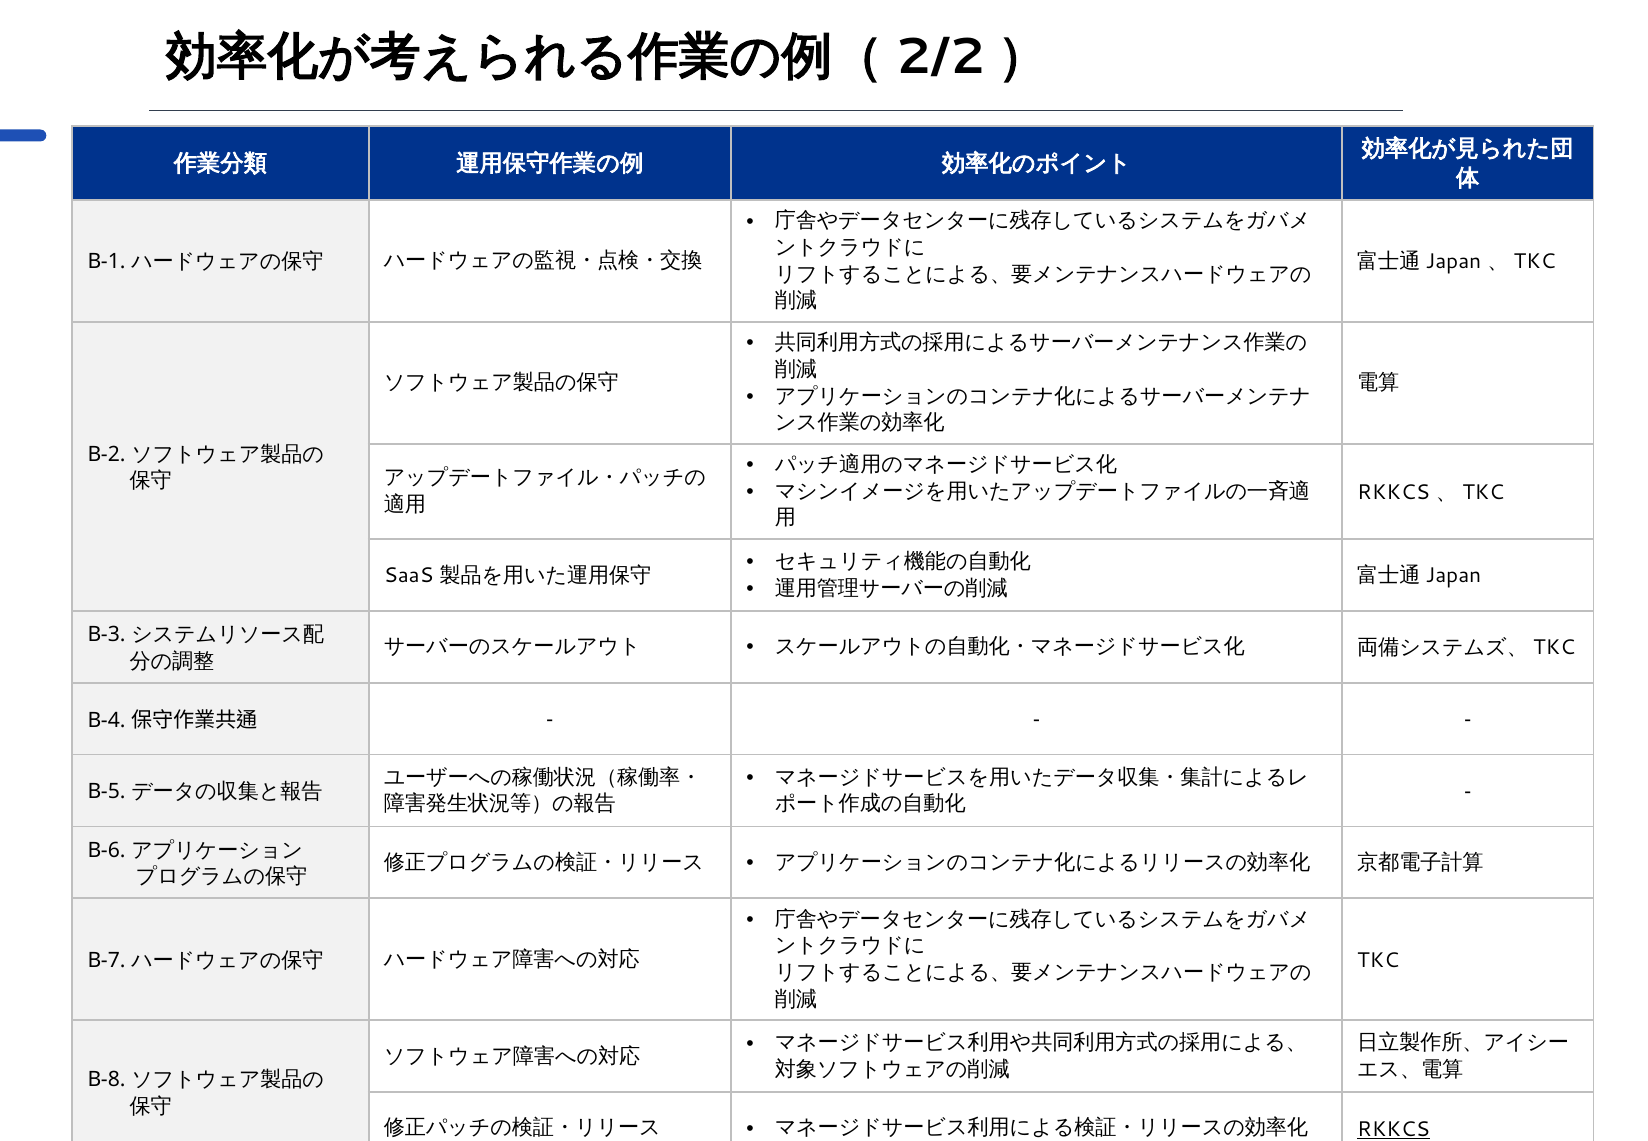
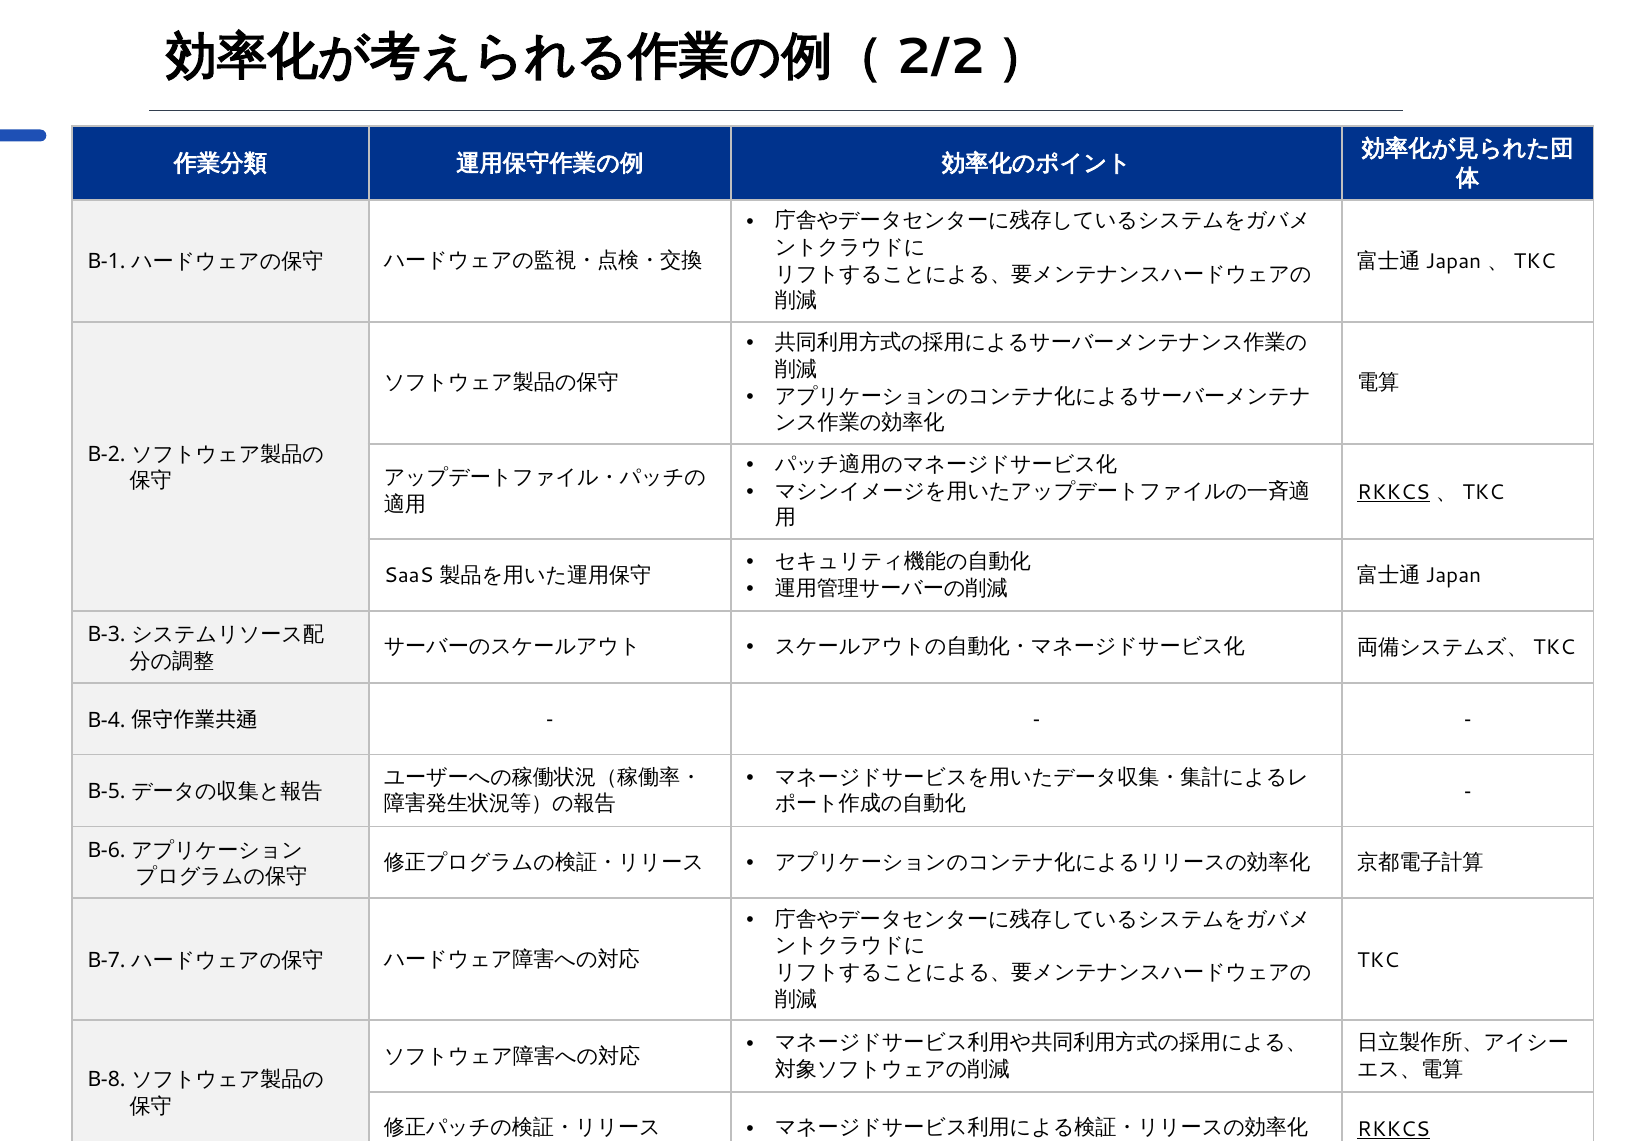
RKKCS underline: none -> present (1394, 492)
